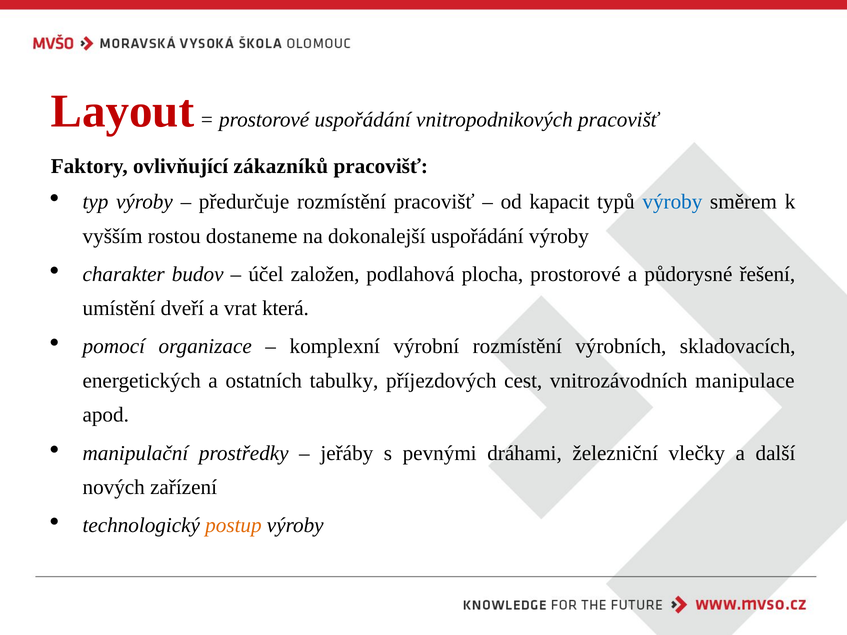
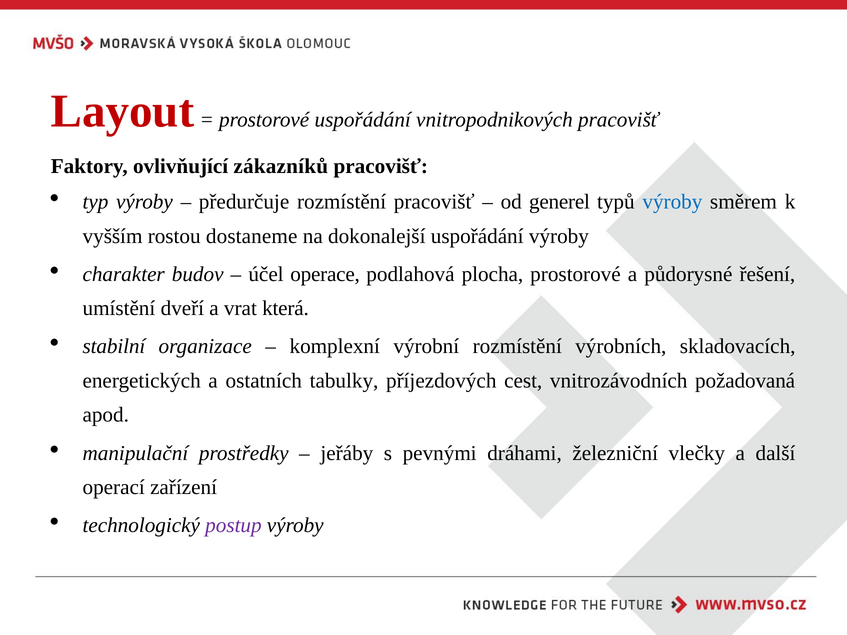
kapacit: kapacit -> generel (559, 202)
založen: založen -> operace (325, 274)
pomocí: pomocí -> stabilní (114, 347)
manipulace: manipulace -> požadovaná (745, 381)
nových: nových -> operací (114, 488)
postup colour: orange -> purple (233, 526)
